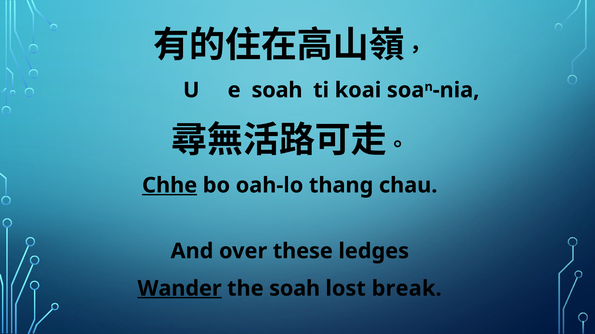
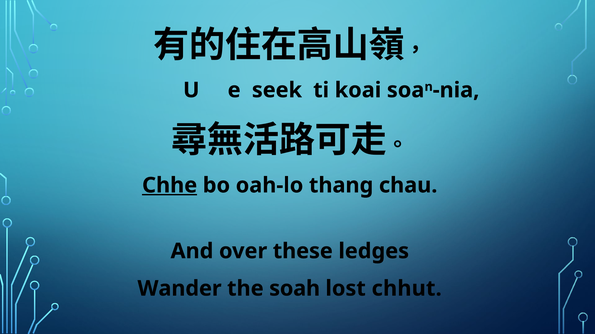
e soah: soah -> seek (277, 90)
Wander underline: present -> none (180, 289)
break: break -> chhut (407, 289)
